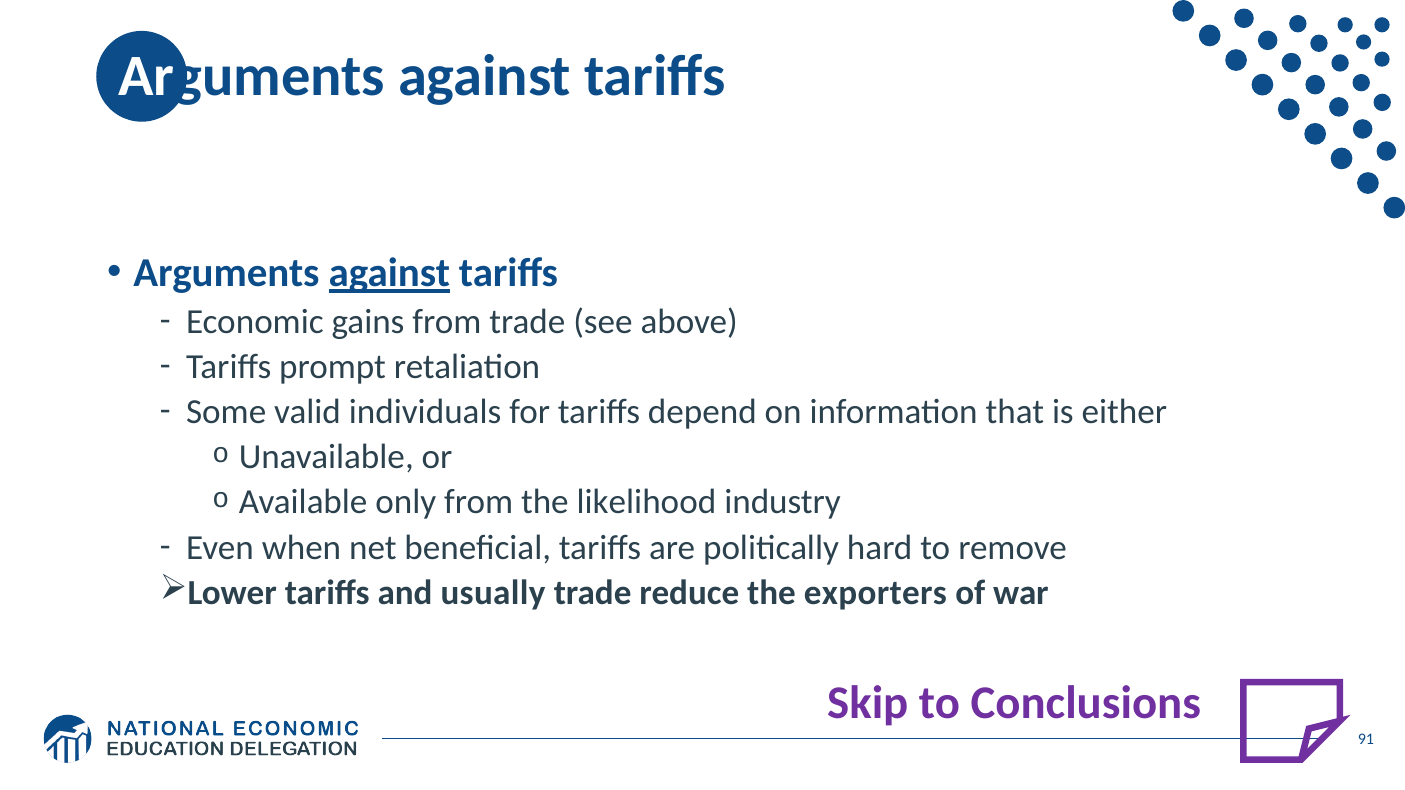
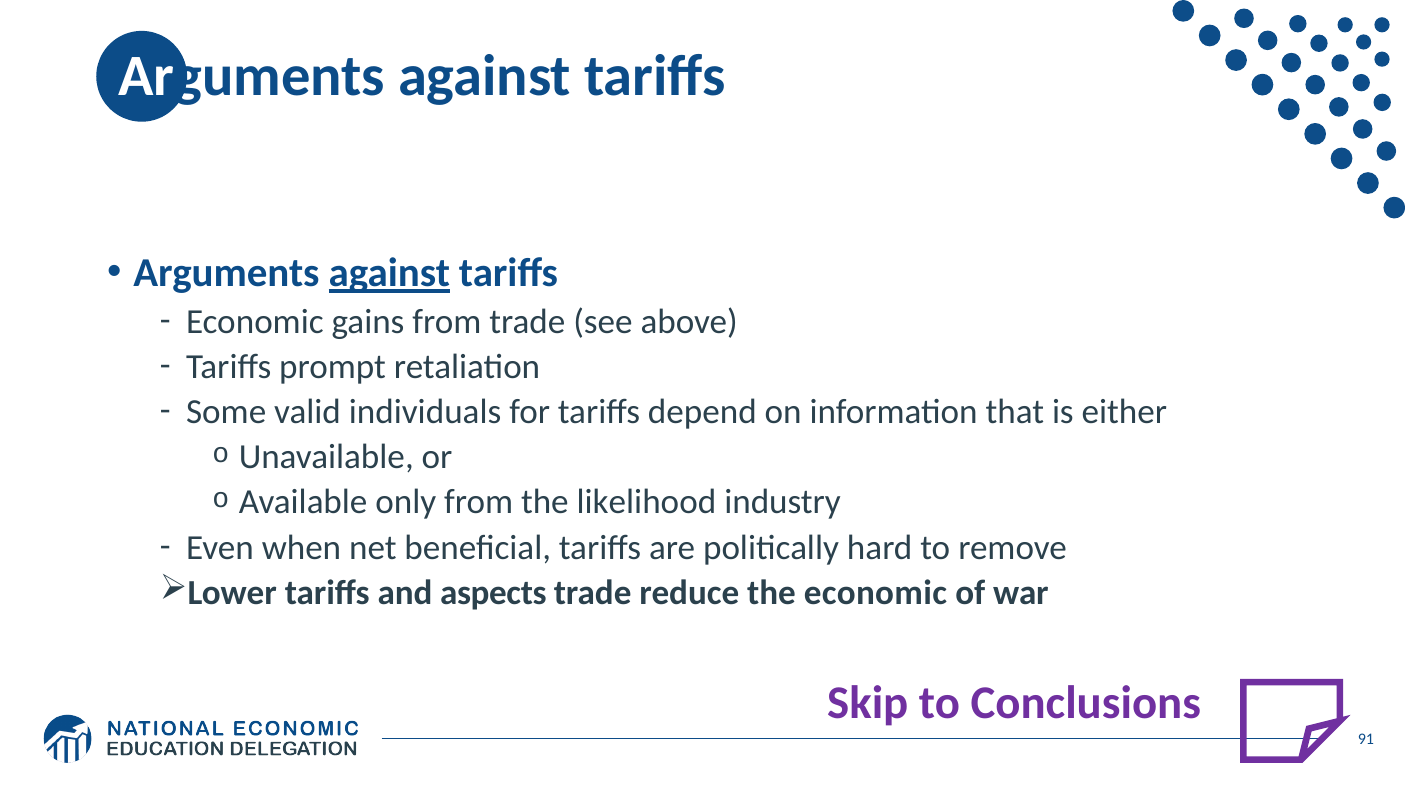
usually: usually -> aspects (493, 593)
the exporters: exporters -> economic (875, 593)
